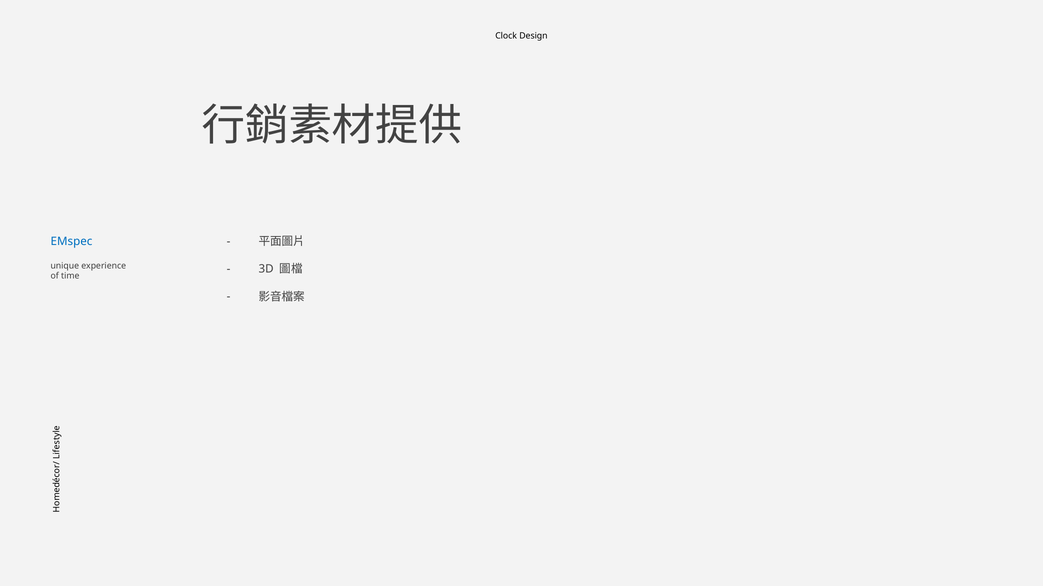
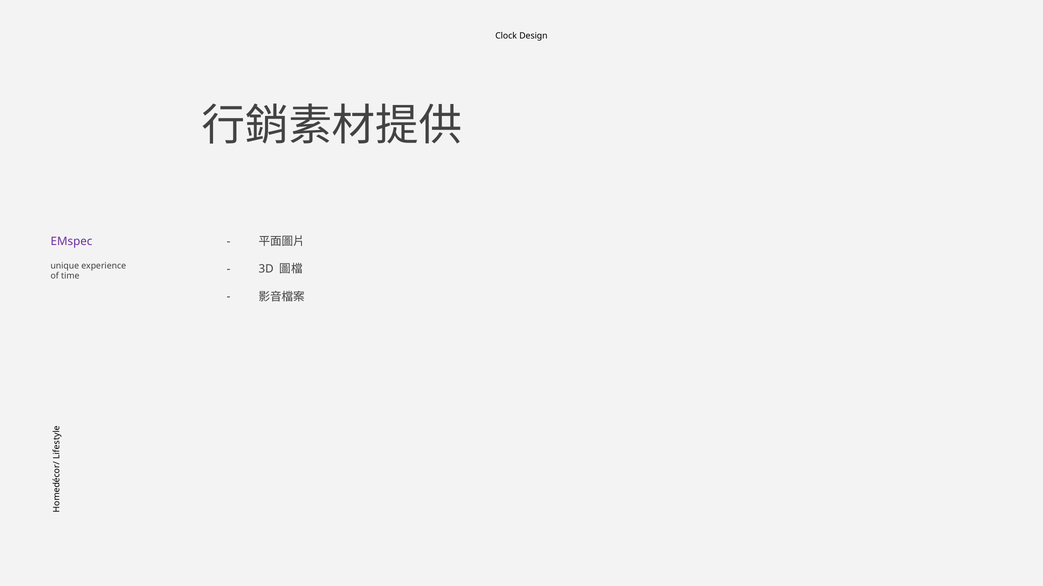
EMspec colour: blue -> purple (71, 242)
